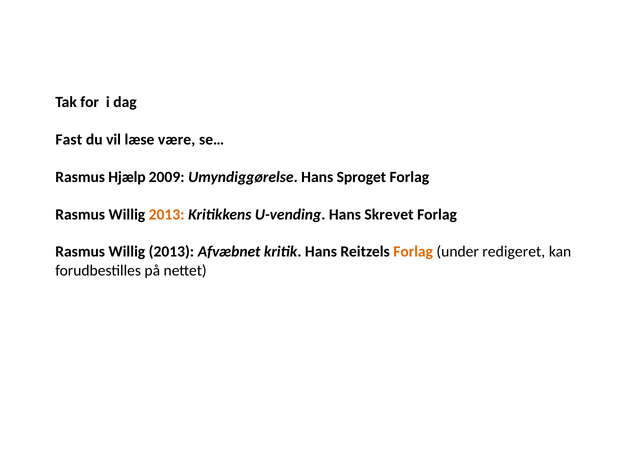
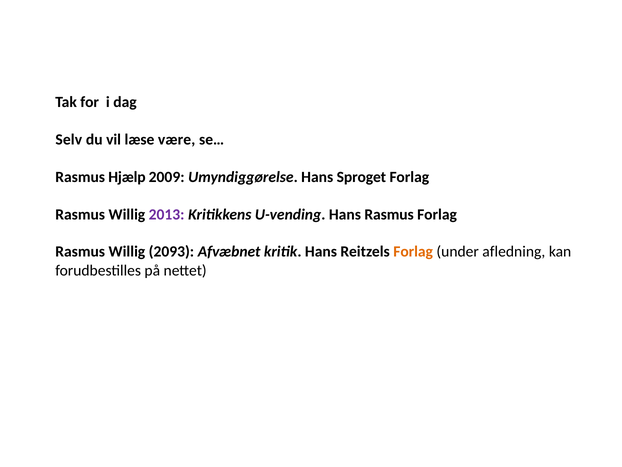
Fast: Fast -> Selv (69, 140)
2013 colour: orange -> purple (167, 214)
Hans Skrevet: Skrevet -> Rasmus (389, 214)
2013: 2013 -> 2093 (171, 252)
redigeret: redigeret -> afledning (514, 252)
